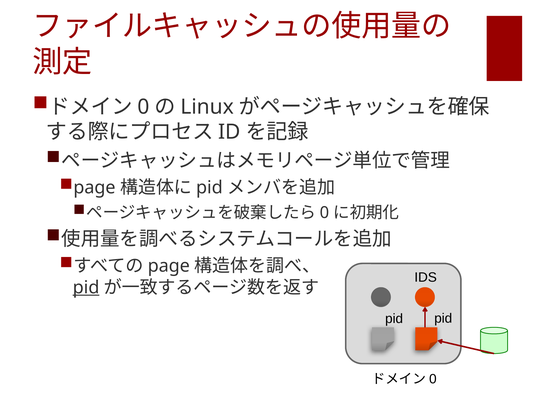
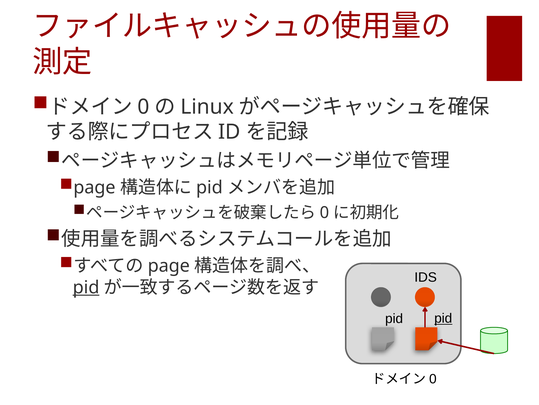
pid underline: none -> present (443, 318)
